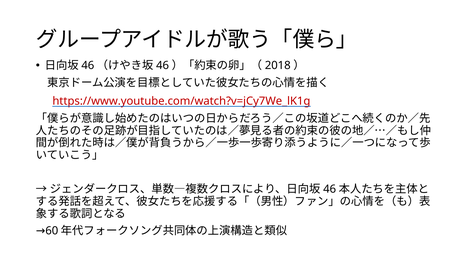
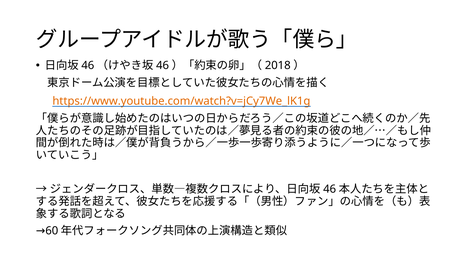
https://www.youtube.com/watch?v=jCy7We_lK1g colour: red -> orange (181, 101)
